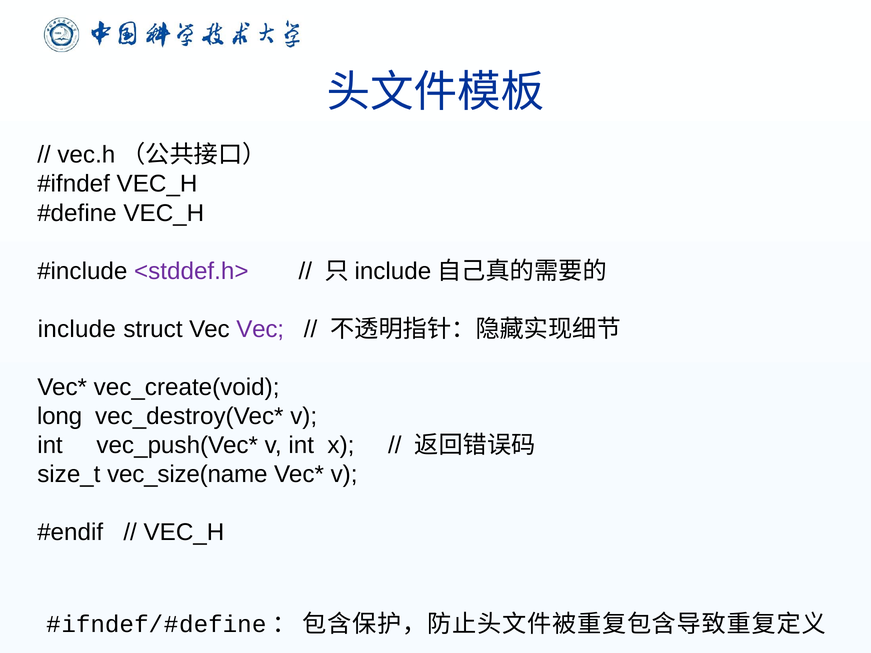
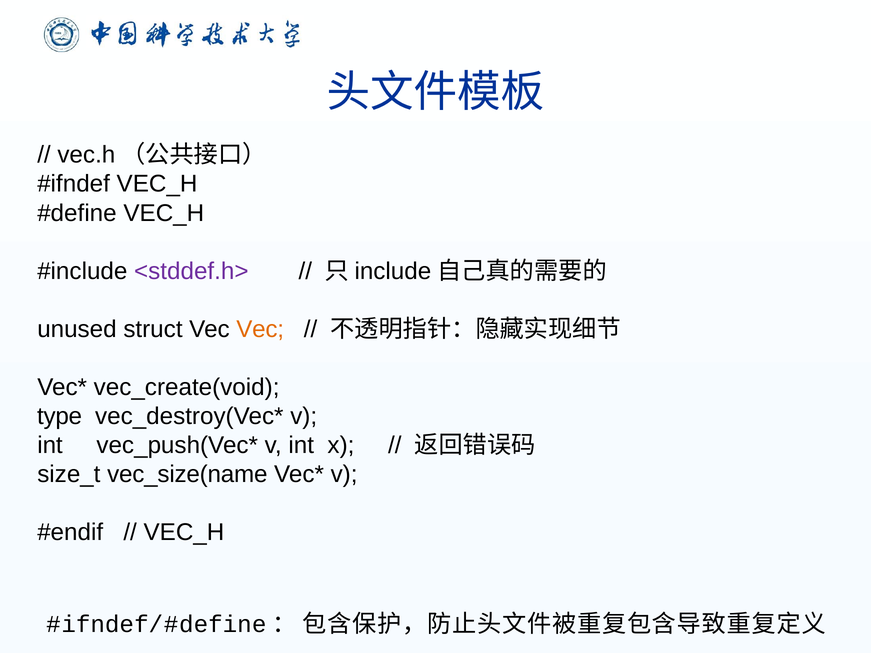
include: include -> unused (77, 329)
Vec colour: purple -> orange (260, 329)
long: long -> type (60, 416)
